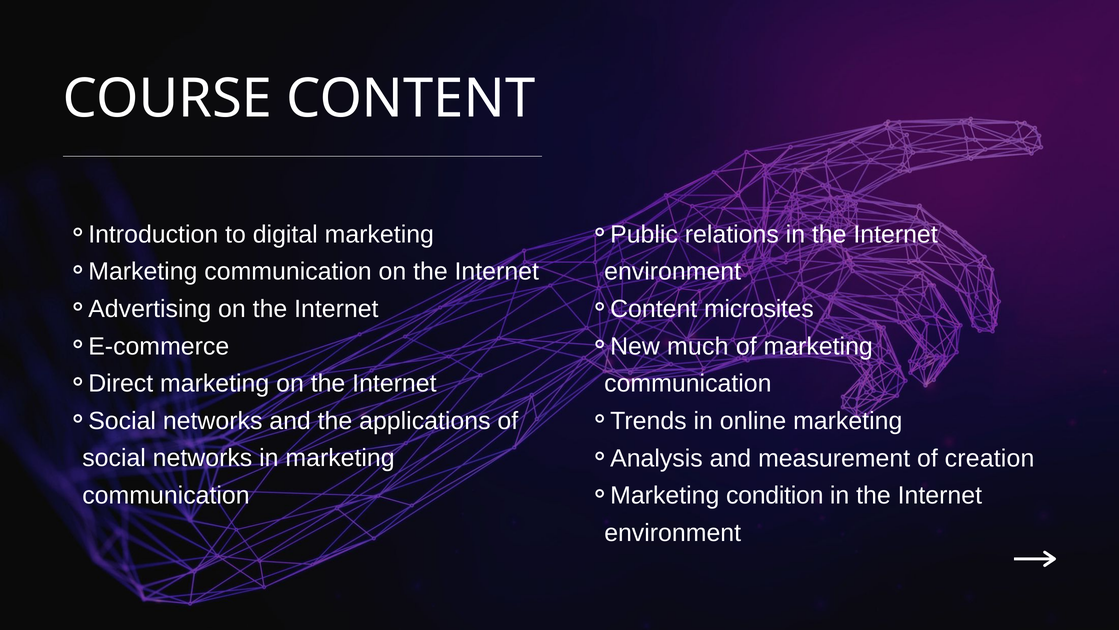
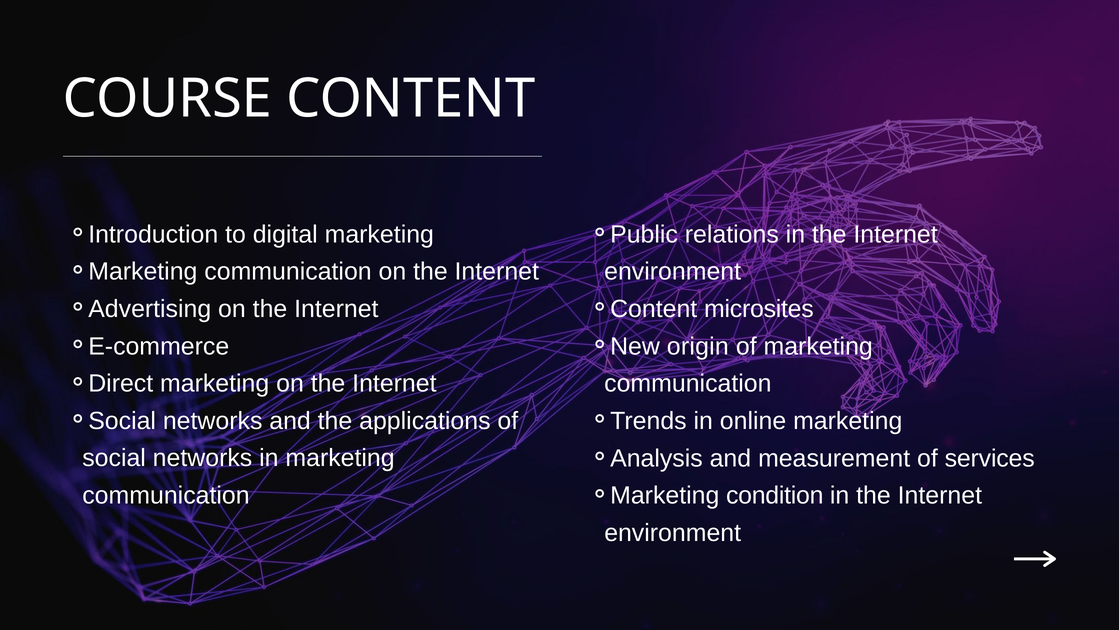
much: much -> origin (698, 346)
creation: creation -> services (990, 458)
